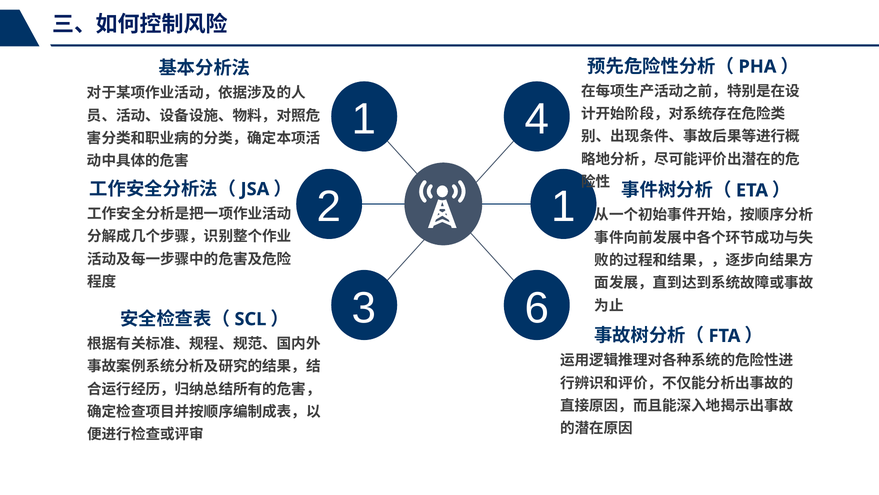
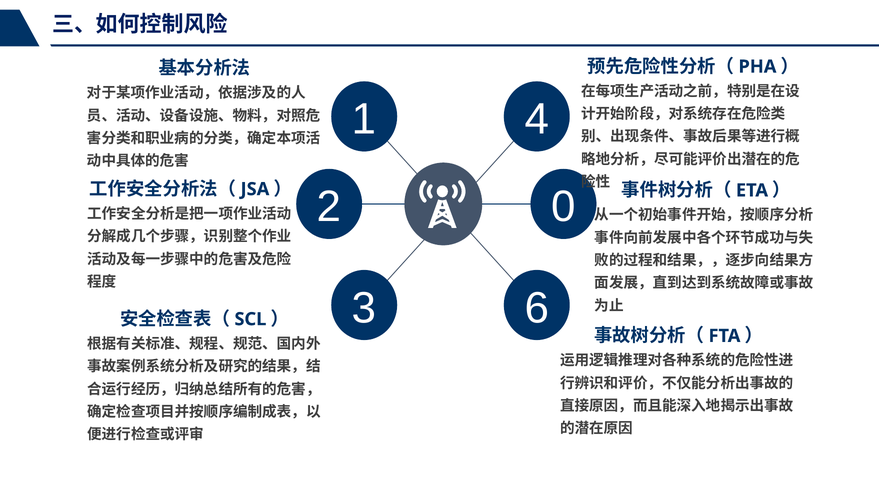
2 1: 1 -> 0 (563, 207)
